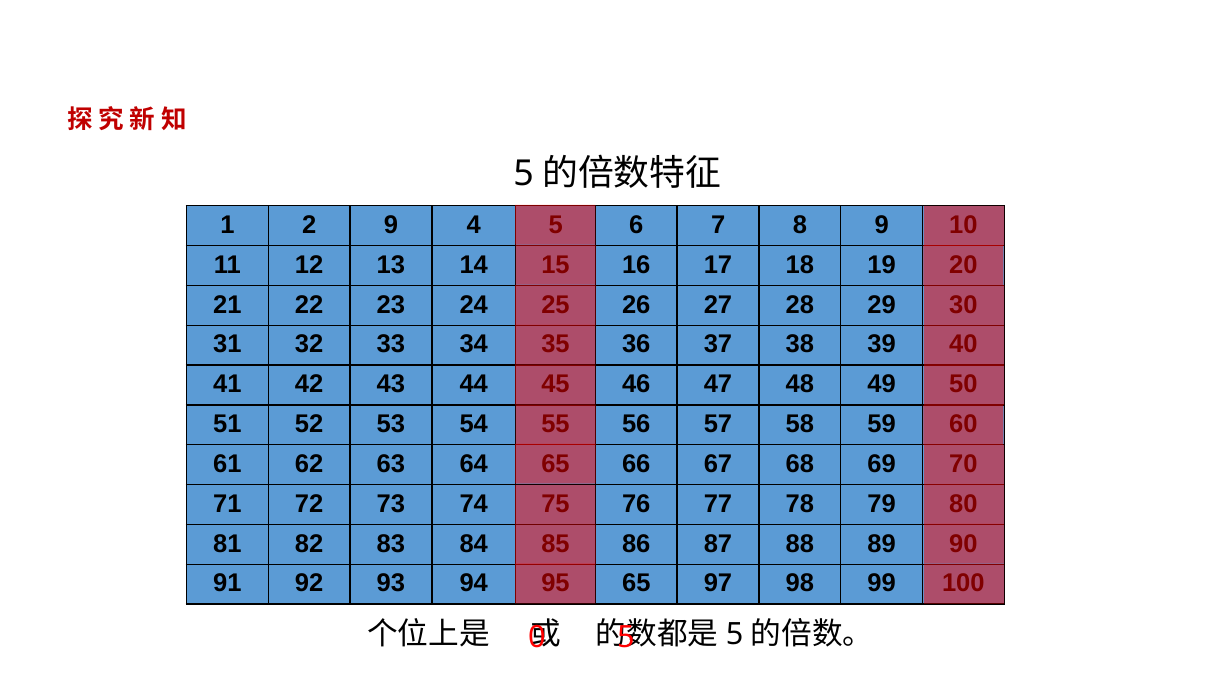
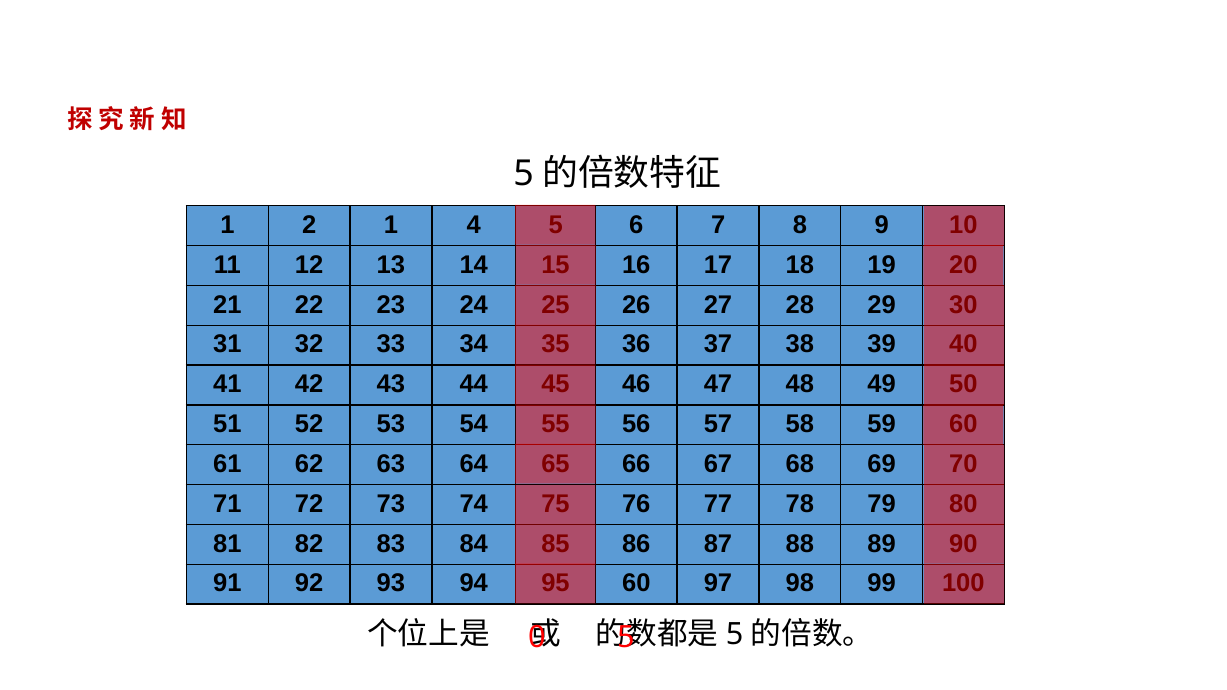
2 9: 9 -> 1 (391, 225)
65: 65 -> 60 (636, 584)
